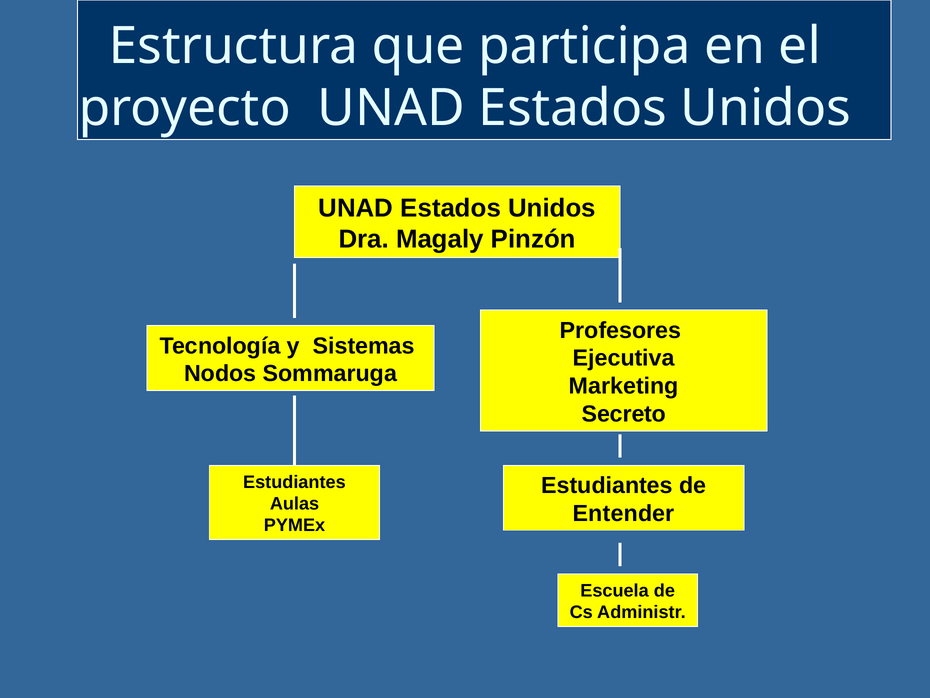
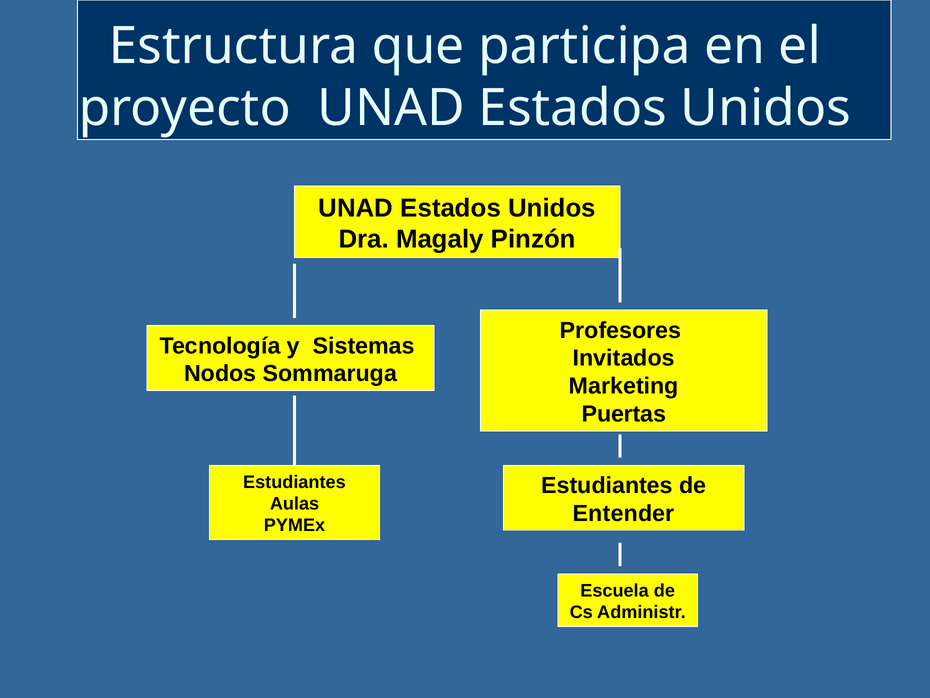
Ejecutiva: Ejecutiva -> Invitados (624, 358)
Secreto: Secreto -> Puertas (624, 414)
